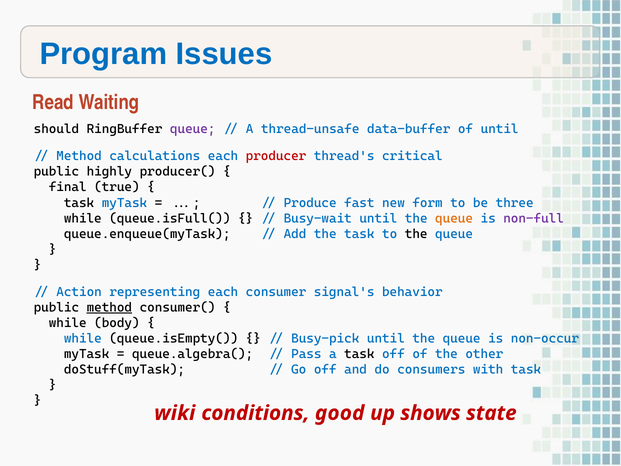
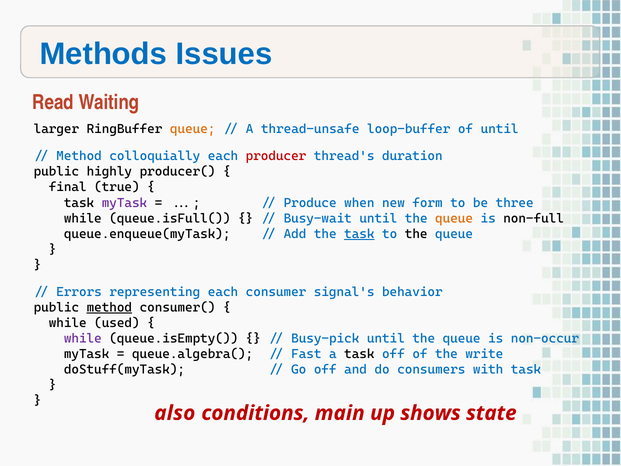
Program: Program -> Methods (103, 54)
should: should -> larger (56, 129)
queue colour: purple -> orange (193, 129)
data-buffer: data-buffer -> loop-buffer (409, 129)
calculations: calculations -> colloquially (155, 156)
critical: critical -> duration (412, 156)
myTask colour: blue -> purple (124, 203)
fast: fast -> when (359, 203)
non-full colour: purple -> black (534, 218)
task underline: none -> present (359, 234)
Action: Action -> Errors (79, 292)
body: body -> used (117, 323)
while colour: blue -> purple (83, 338)
Pass: Pass -> Fast (306, 354)
other: other -> write (484, 354)
wiki: wiki -> also (175, 413)
good: good -> main (340, 413)
